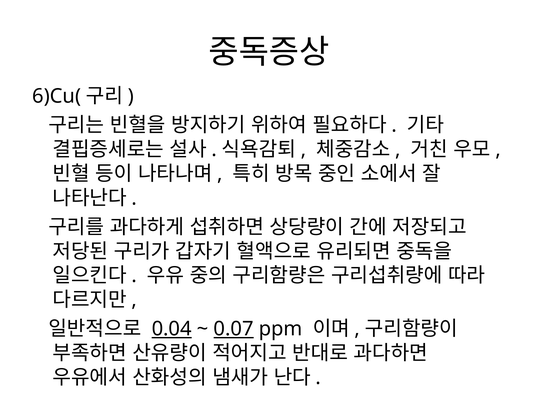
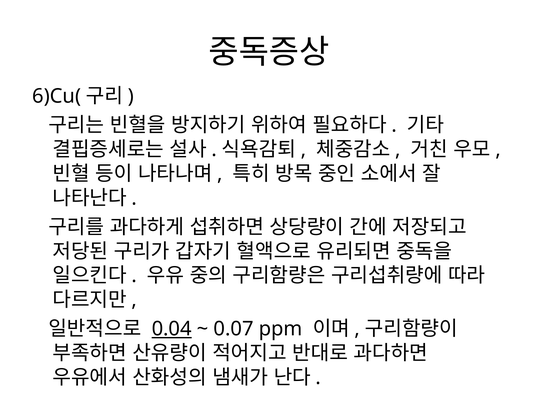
0.07 underline: present -> none (234, 329)
